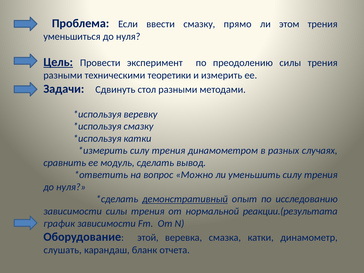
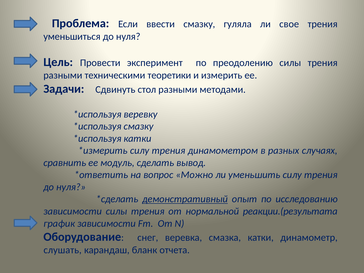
прямо: прямо -> гуляла (238, 24)
этом: этом -> свое (289, 24)
Цель underline: present -> none (58, 62)
этой: этой -> снег (148, 238)
